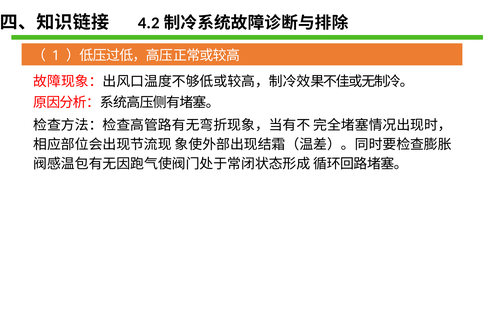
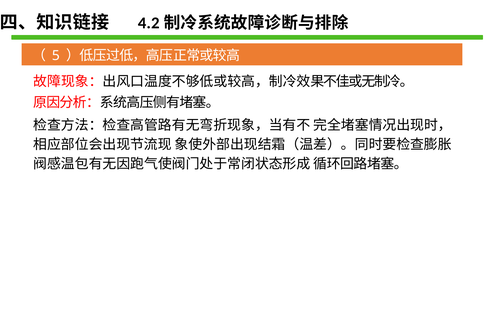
1: 1 -> 5 (56, 56)
